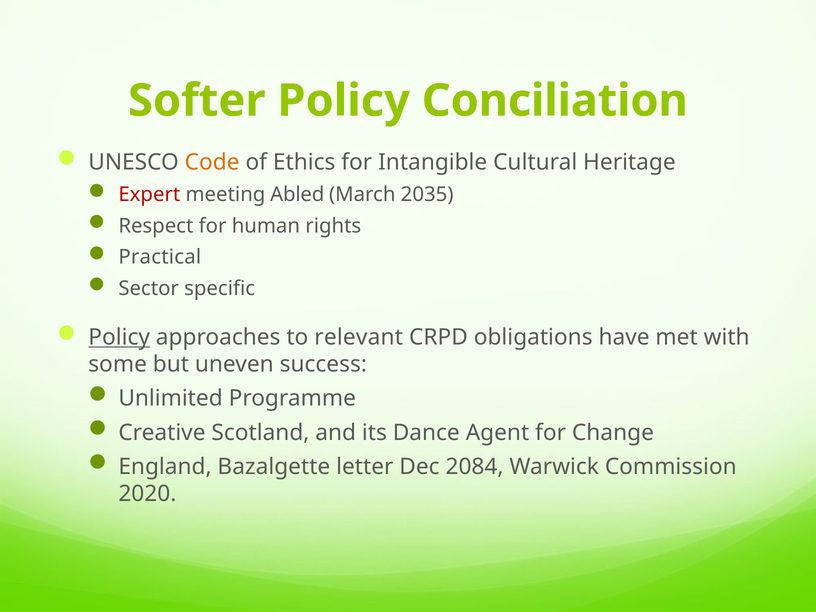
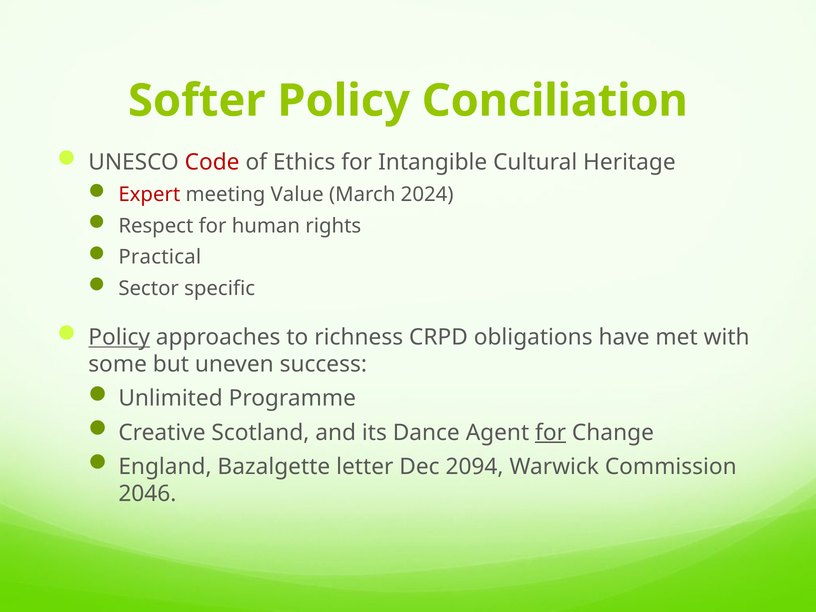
Code colour: orange -> red (212, 162)
Abled: Abled -> Value (297, 195)
2035: 2035 -> 2024 (427, 195)
relevant: relevant -> richness (359, 337)
for underline: none -> present (551, 433)
2084: 2084 -> 2094 (475, 467)
2020: 2020 -> 2046 (147, 494)
